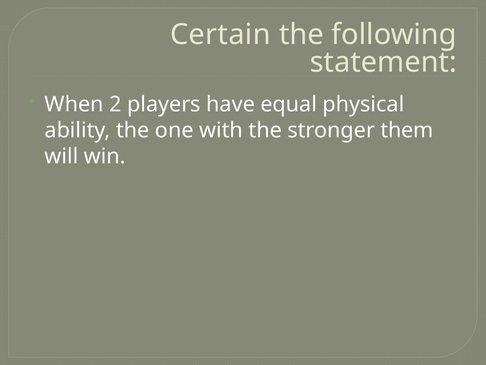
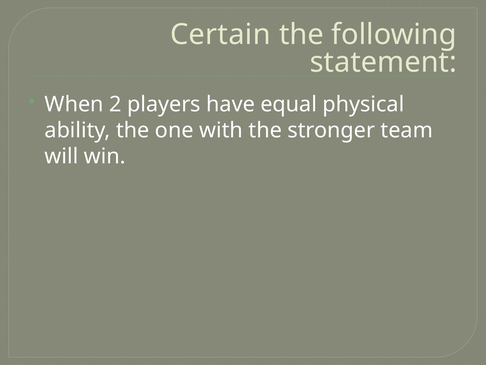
them: them -> team (407, 130)
